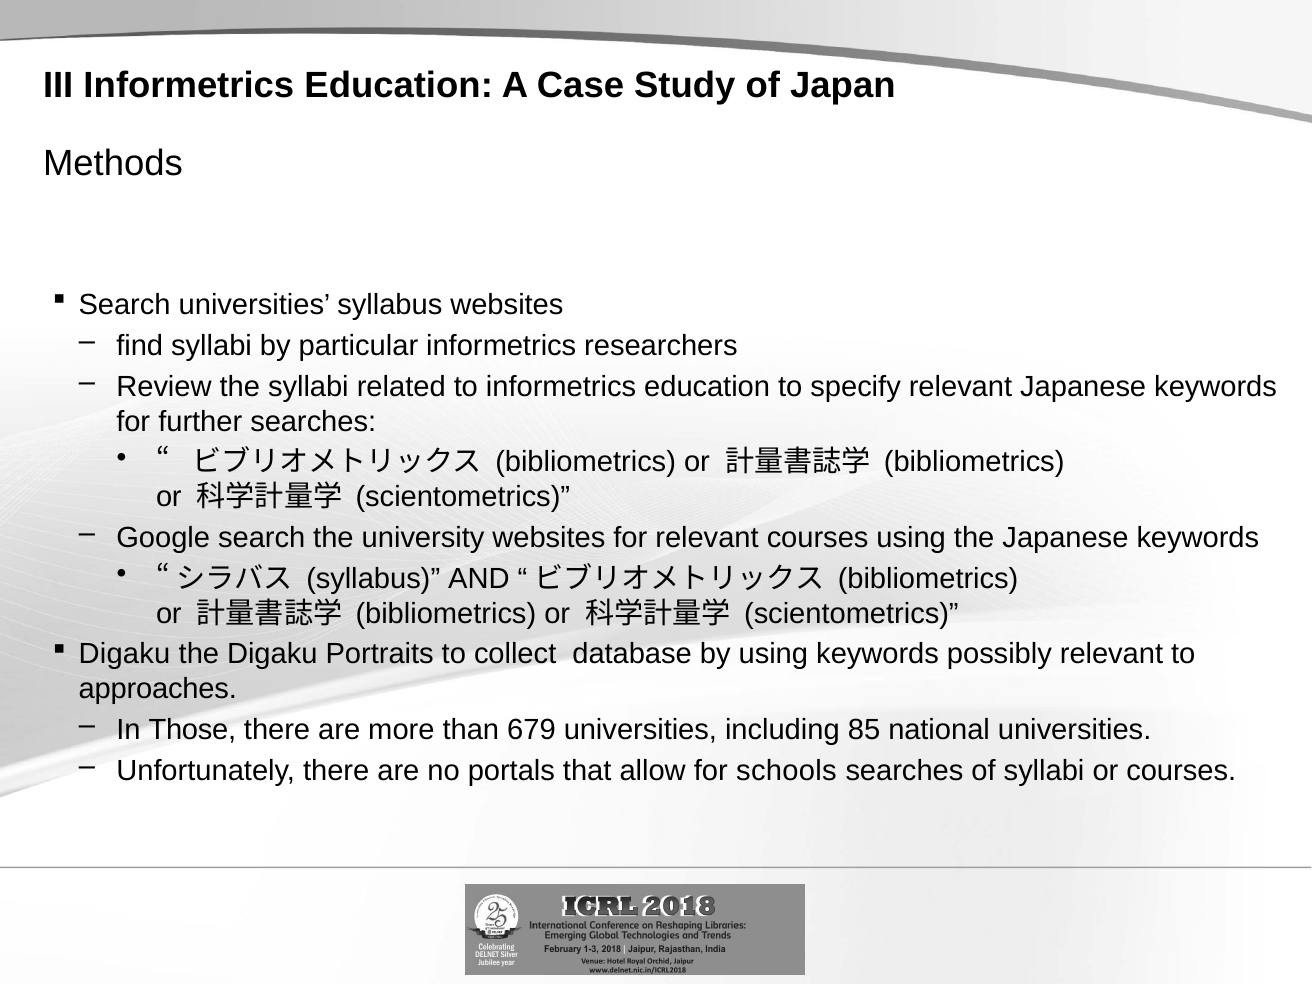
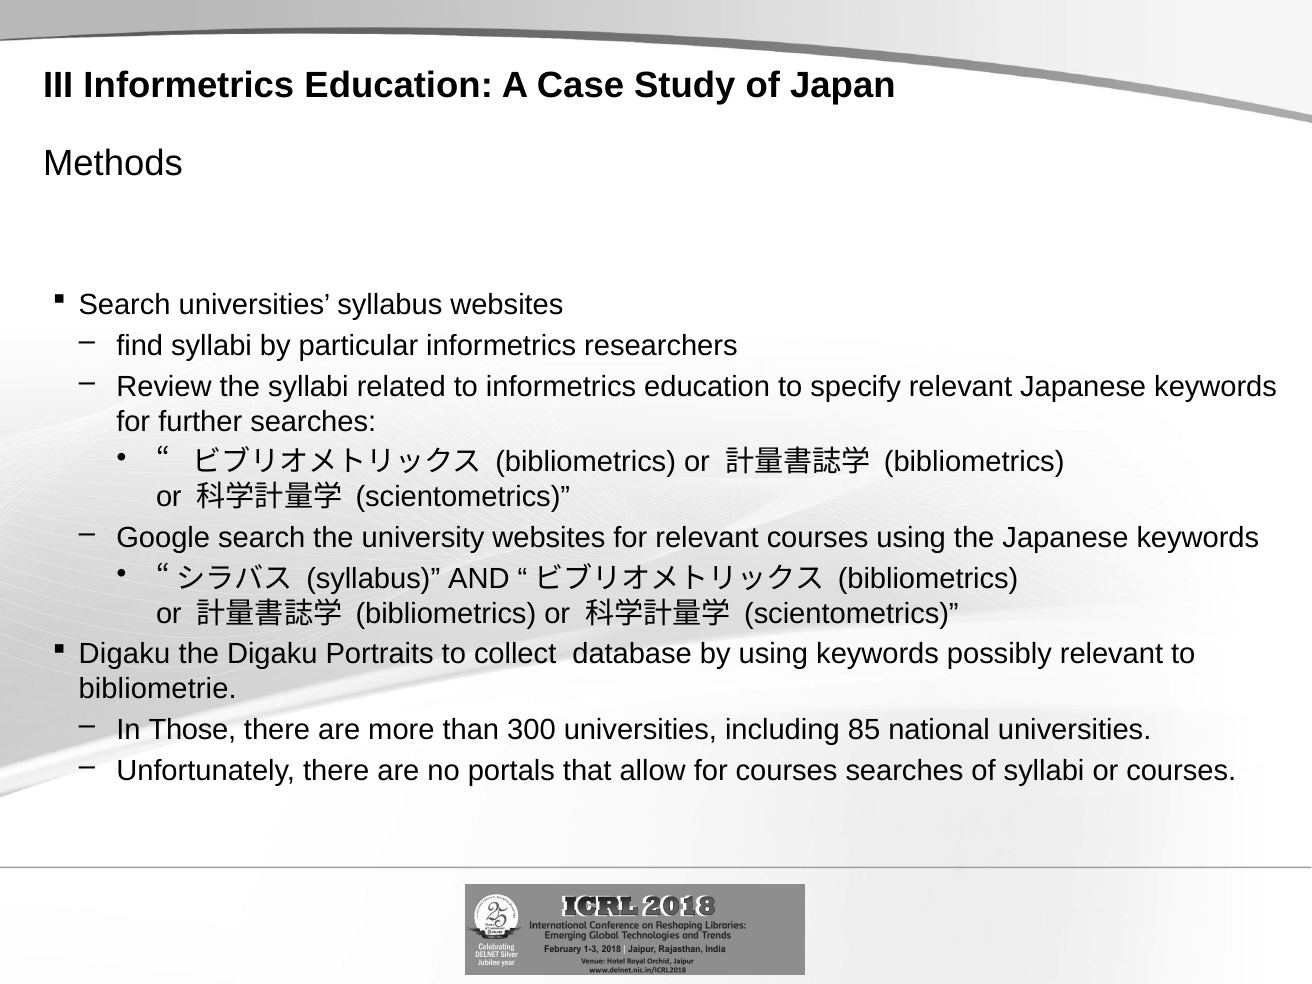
approaches: approaches -> bibliometrie (158, 689)
679: 679 -> 300 (531, 730)
for schools: schools -> courses (787, 771)
